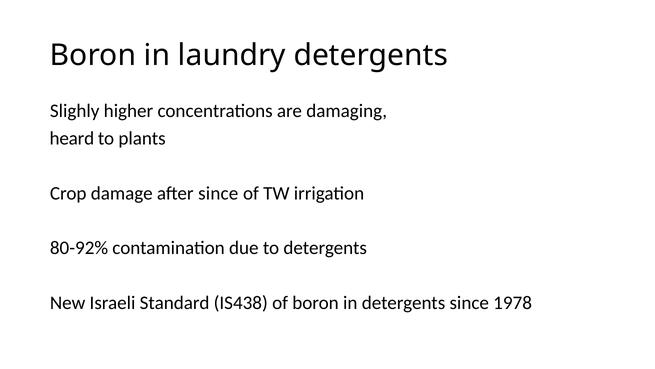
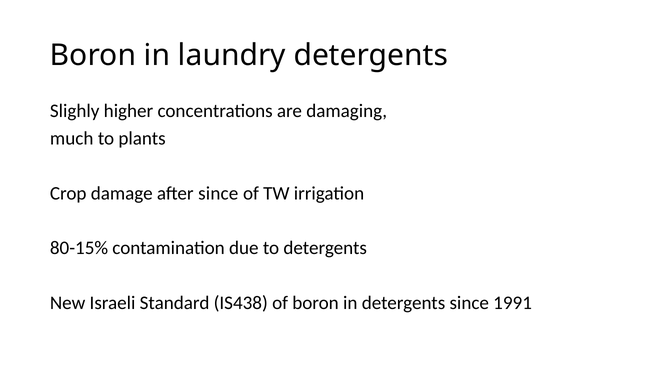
heard: heard -> much (72, 138)
80-92%: 80-92% -> 80-15% (79, 248)
1978: 1978 -> 1991 (513, 303)
